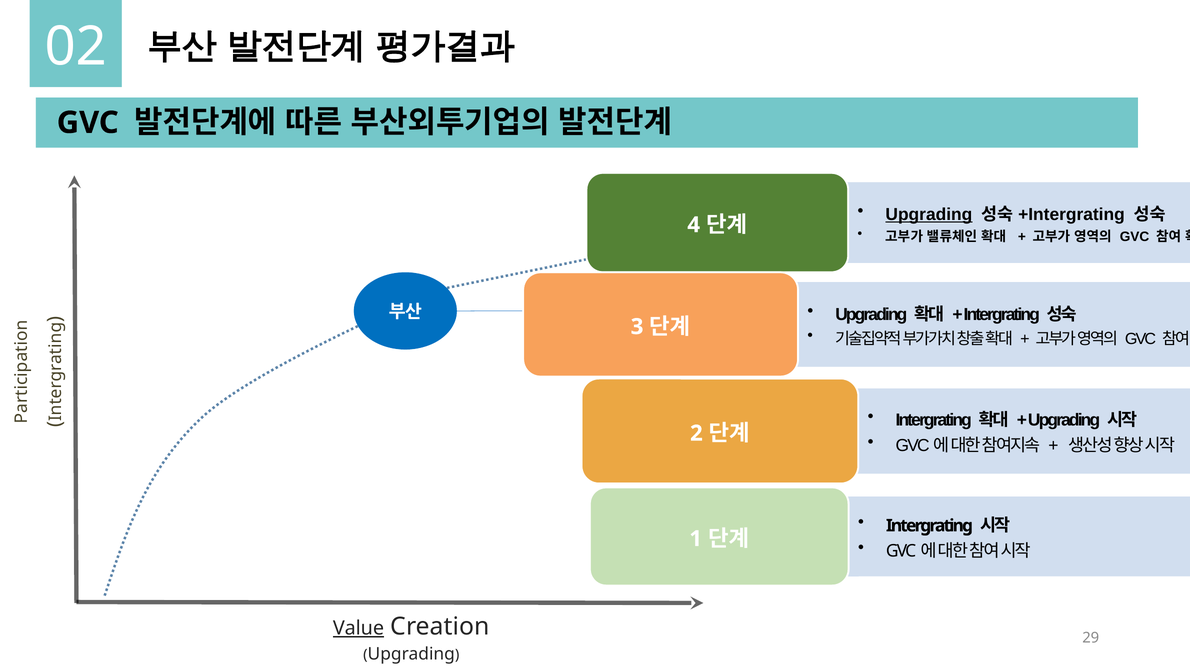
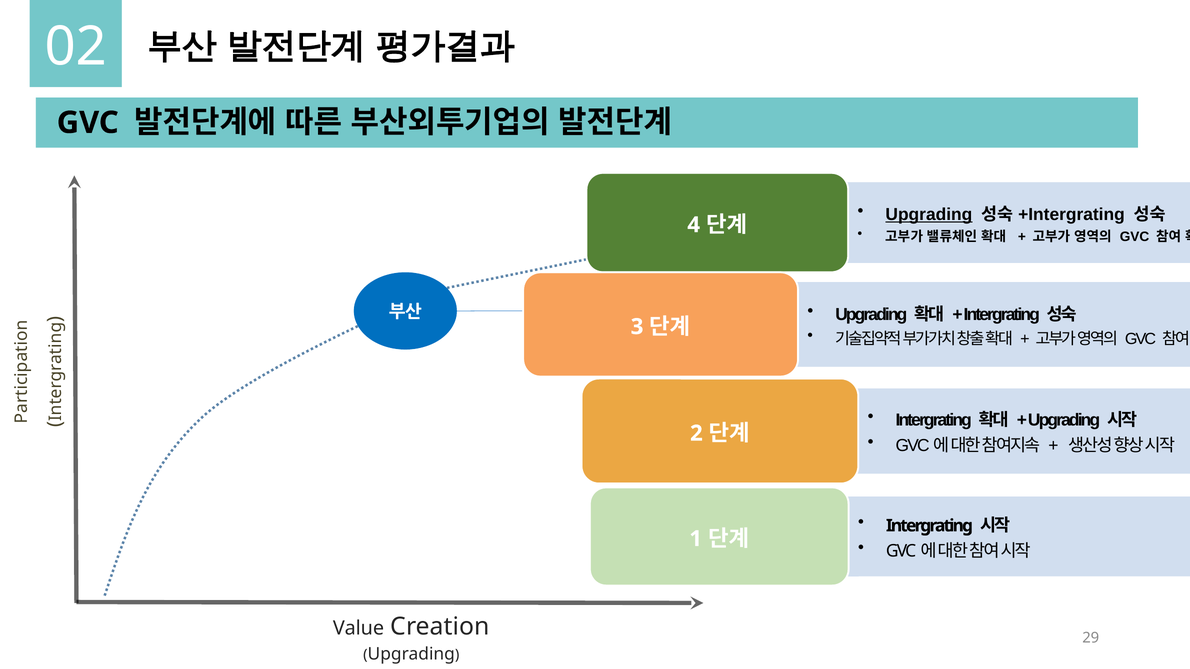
Value underline: present -> none (358, 629)
